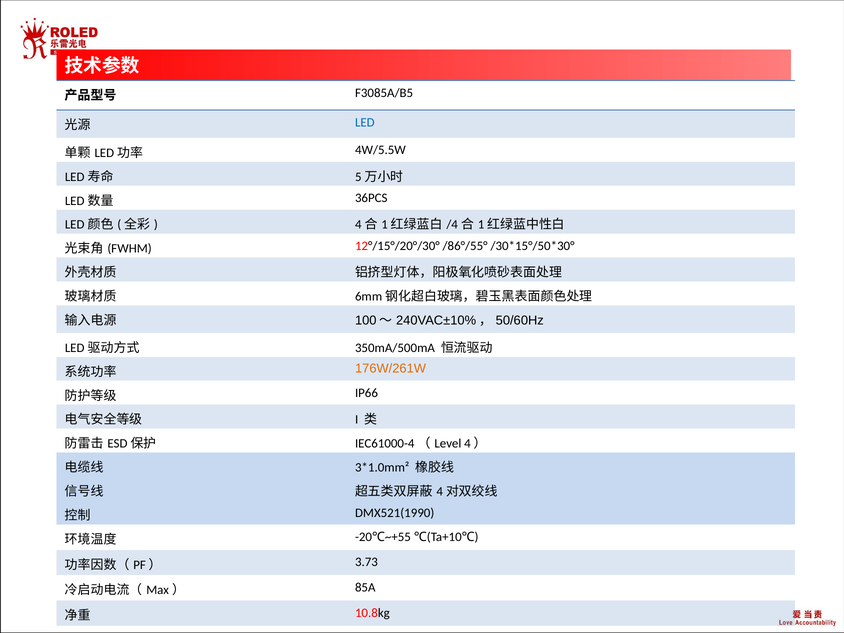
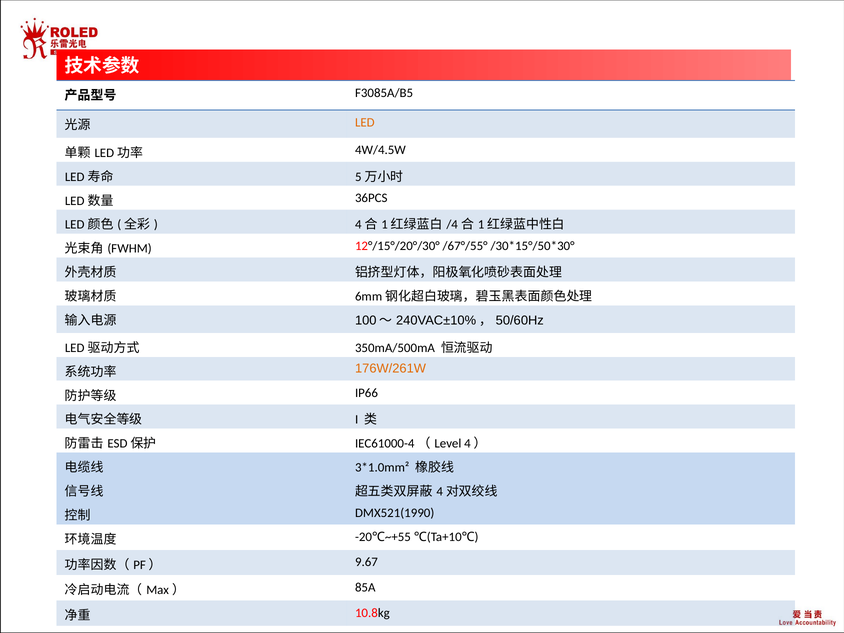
LED colour: blue -> orange (365, 123)
4W/5.5W: 4W/5.5W -> 4W/4.5W (380, 150)
/86°/55°: /86°/55° -> /67°/55° (465, 246)
3.73: 3.73 -> 9.67 (366, 562)
